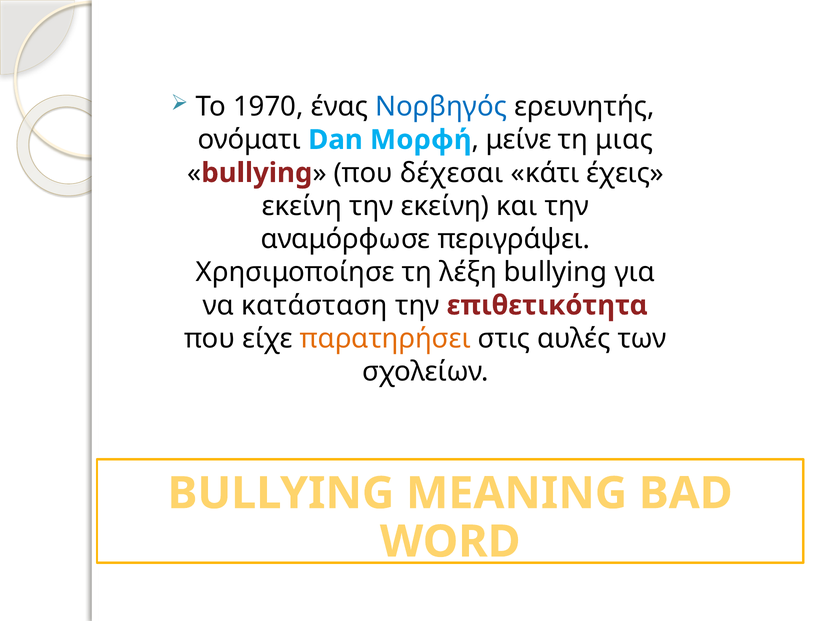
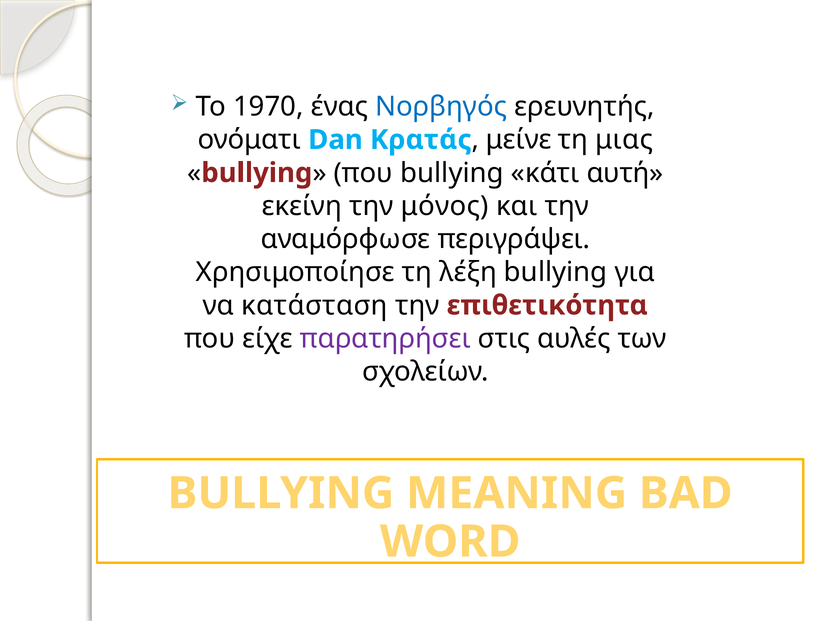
Μορφή: Μορφή -> Κρατάς (421, 140)
που δέχεσαι: δέχεσαι -> bullying (452, 173)
έχεις: έχεις -> αυτή (625, 173)
την εκείνη: εκείνη -> μόνος (445, 206)
παρατηρήσει colour: orange -> purple (385, 339)
